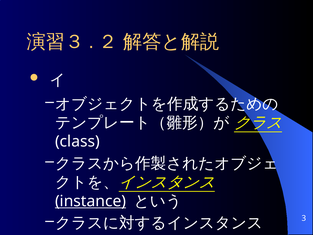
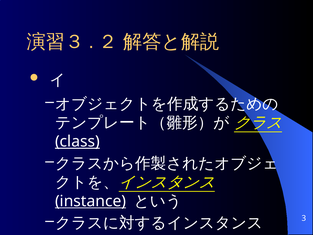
class underline: none -> present (77, 141)
